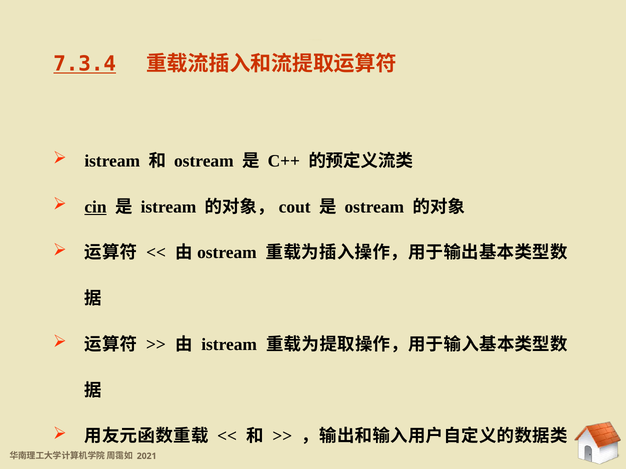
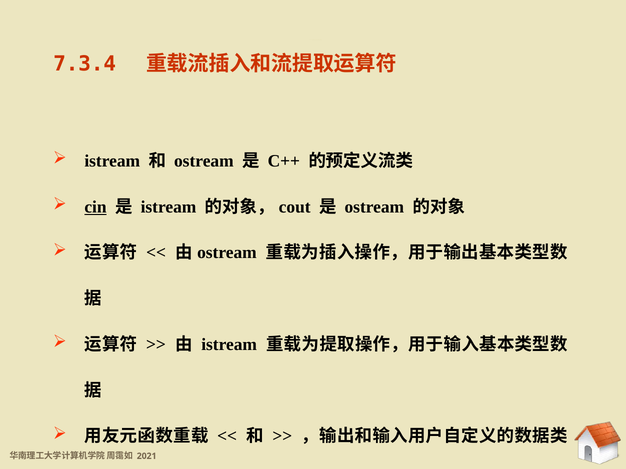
7.3.4 underline: present -> none (85, 64)
